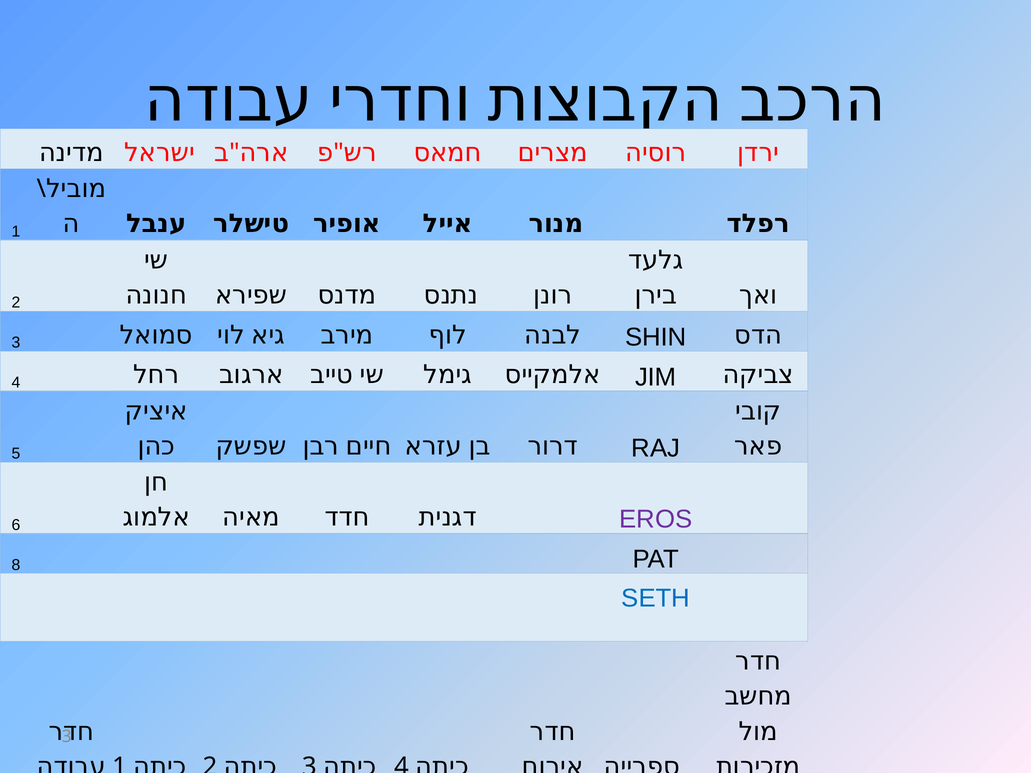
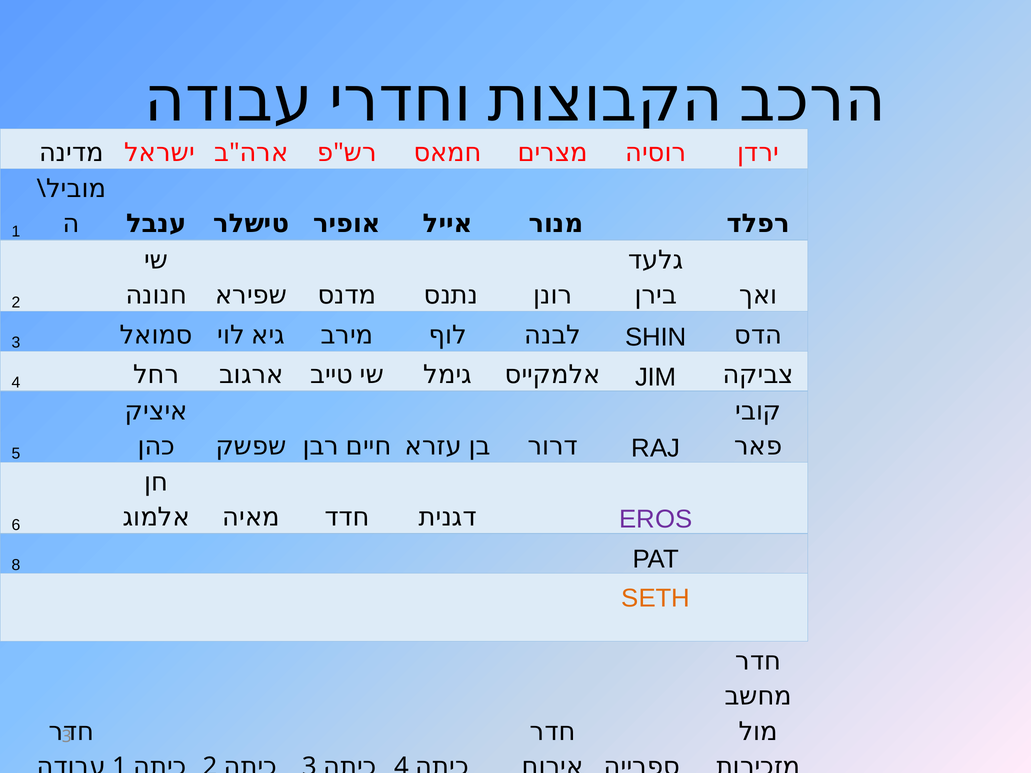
SETH colour: blue -> orange (656, 599)
